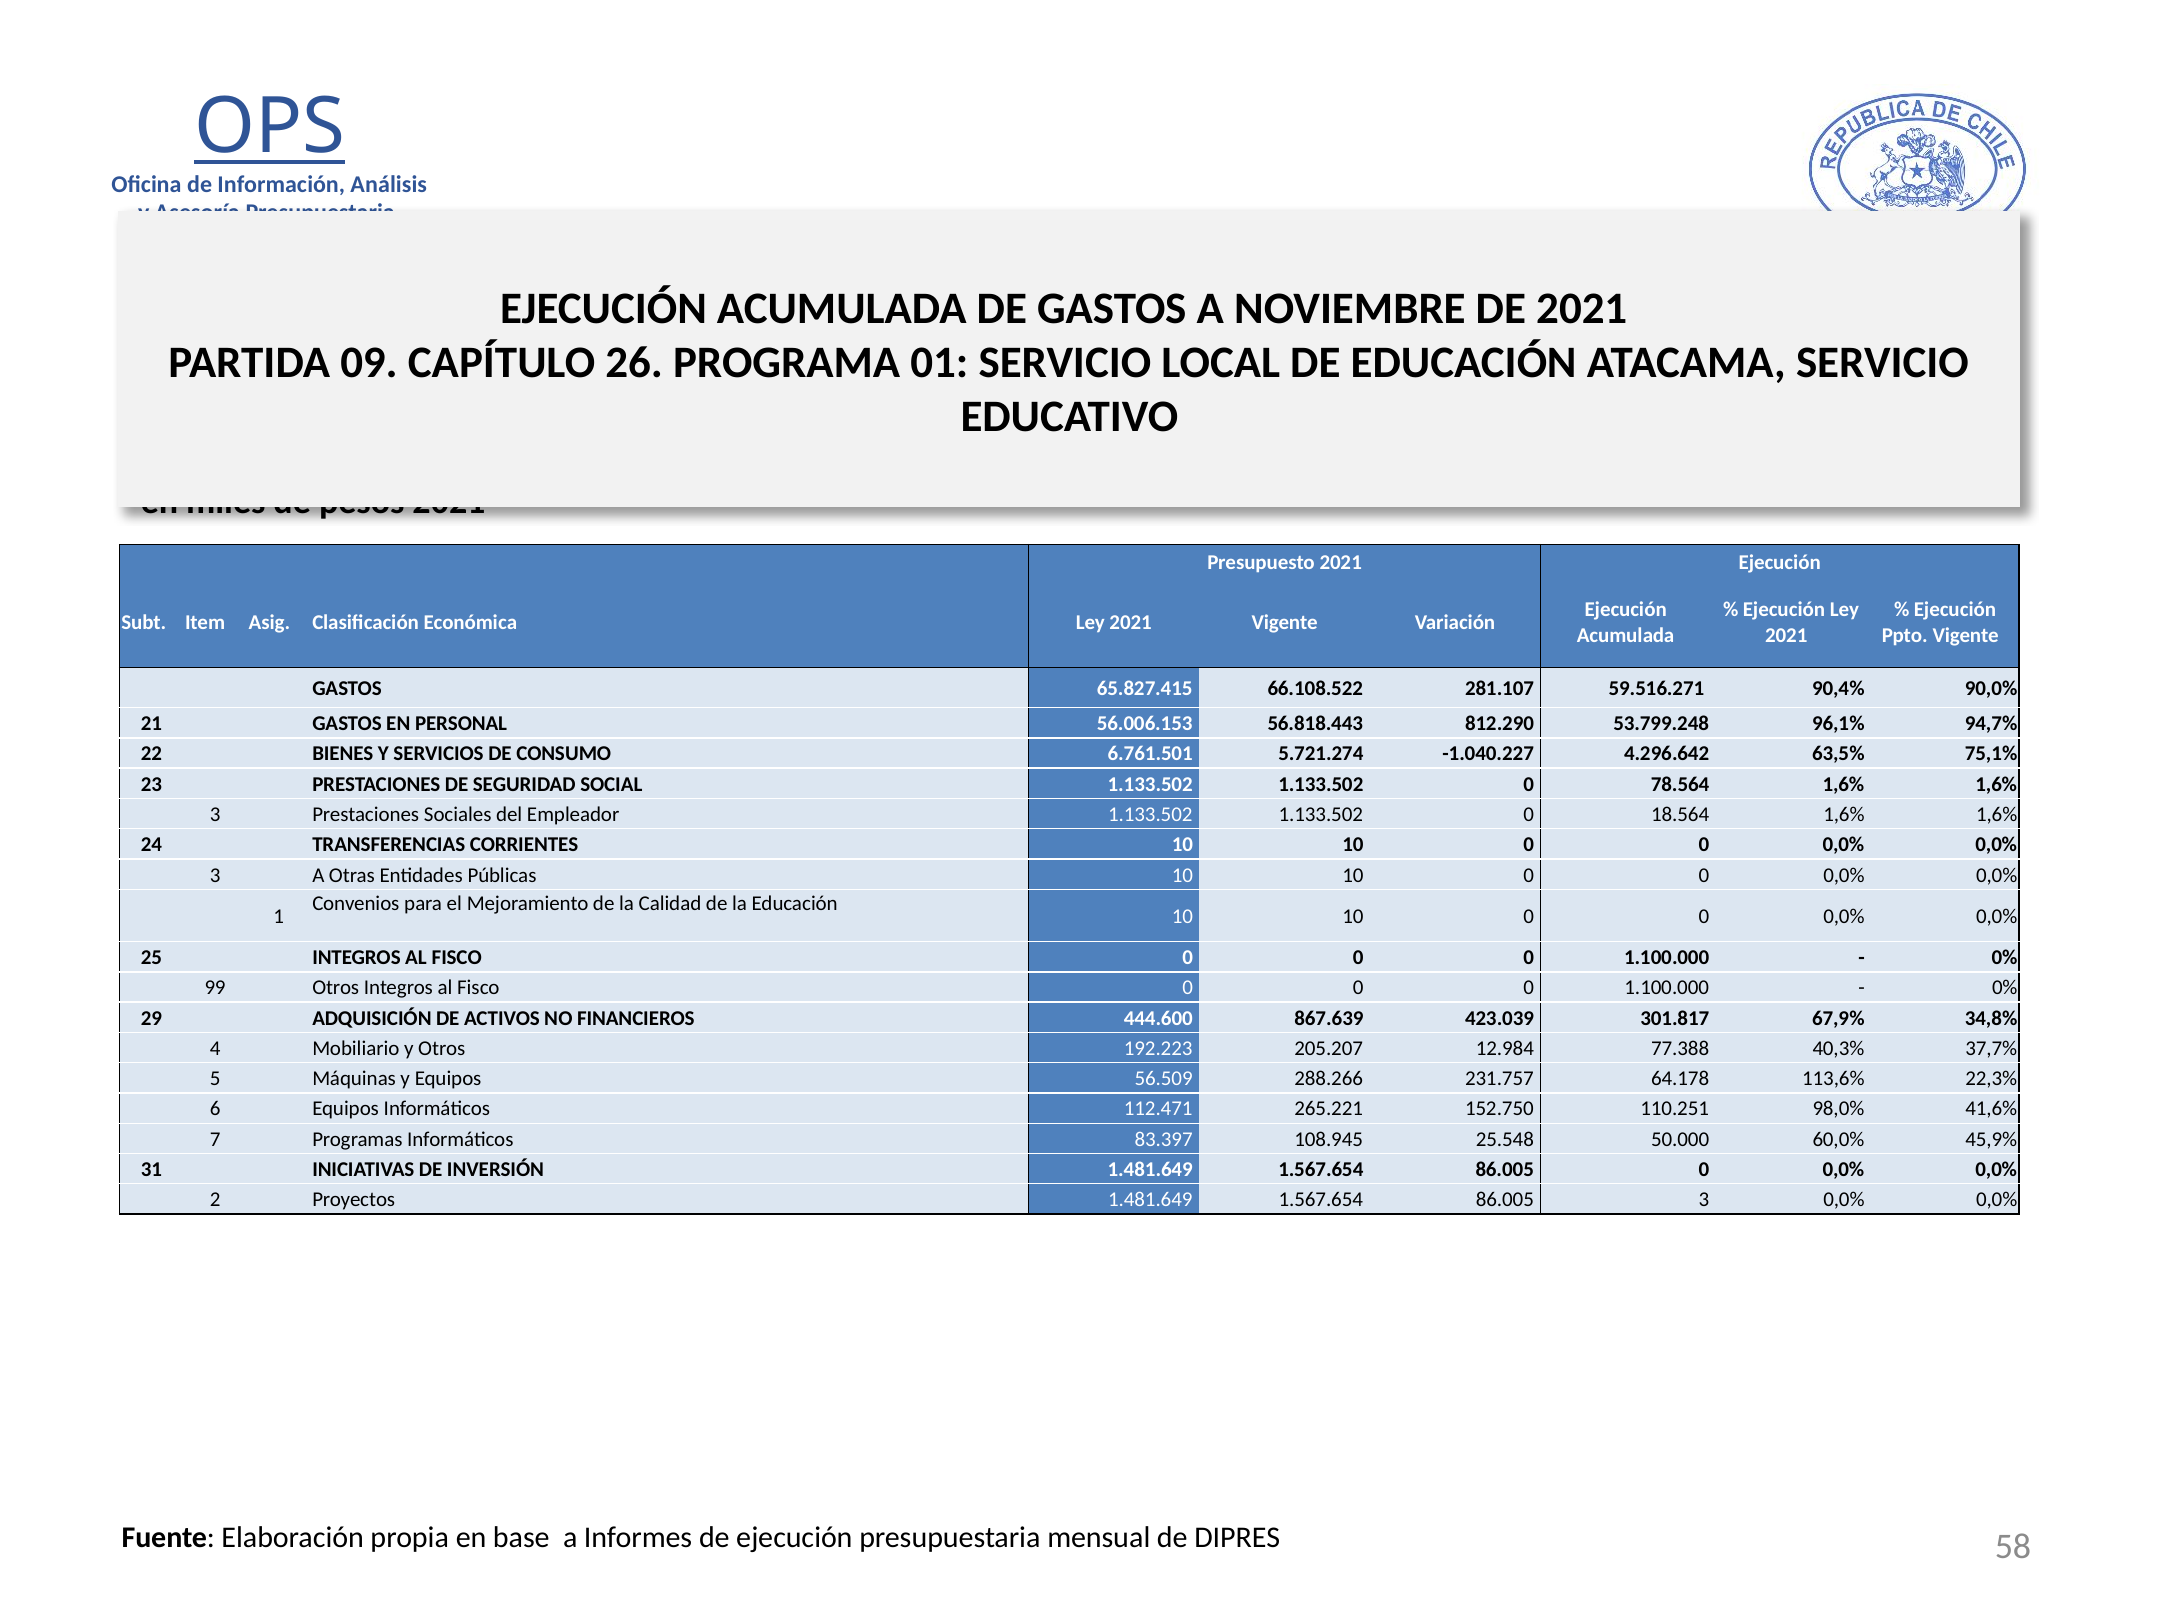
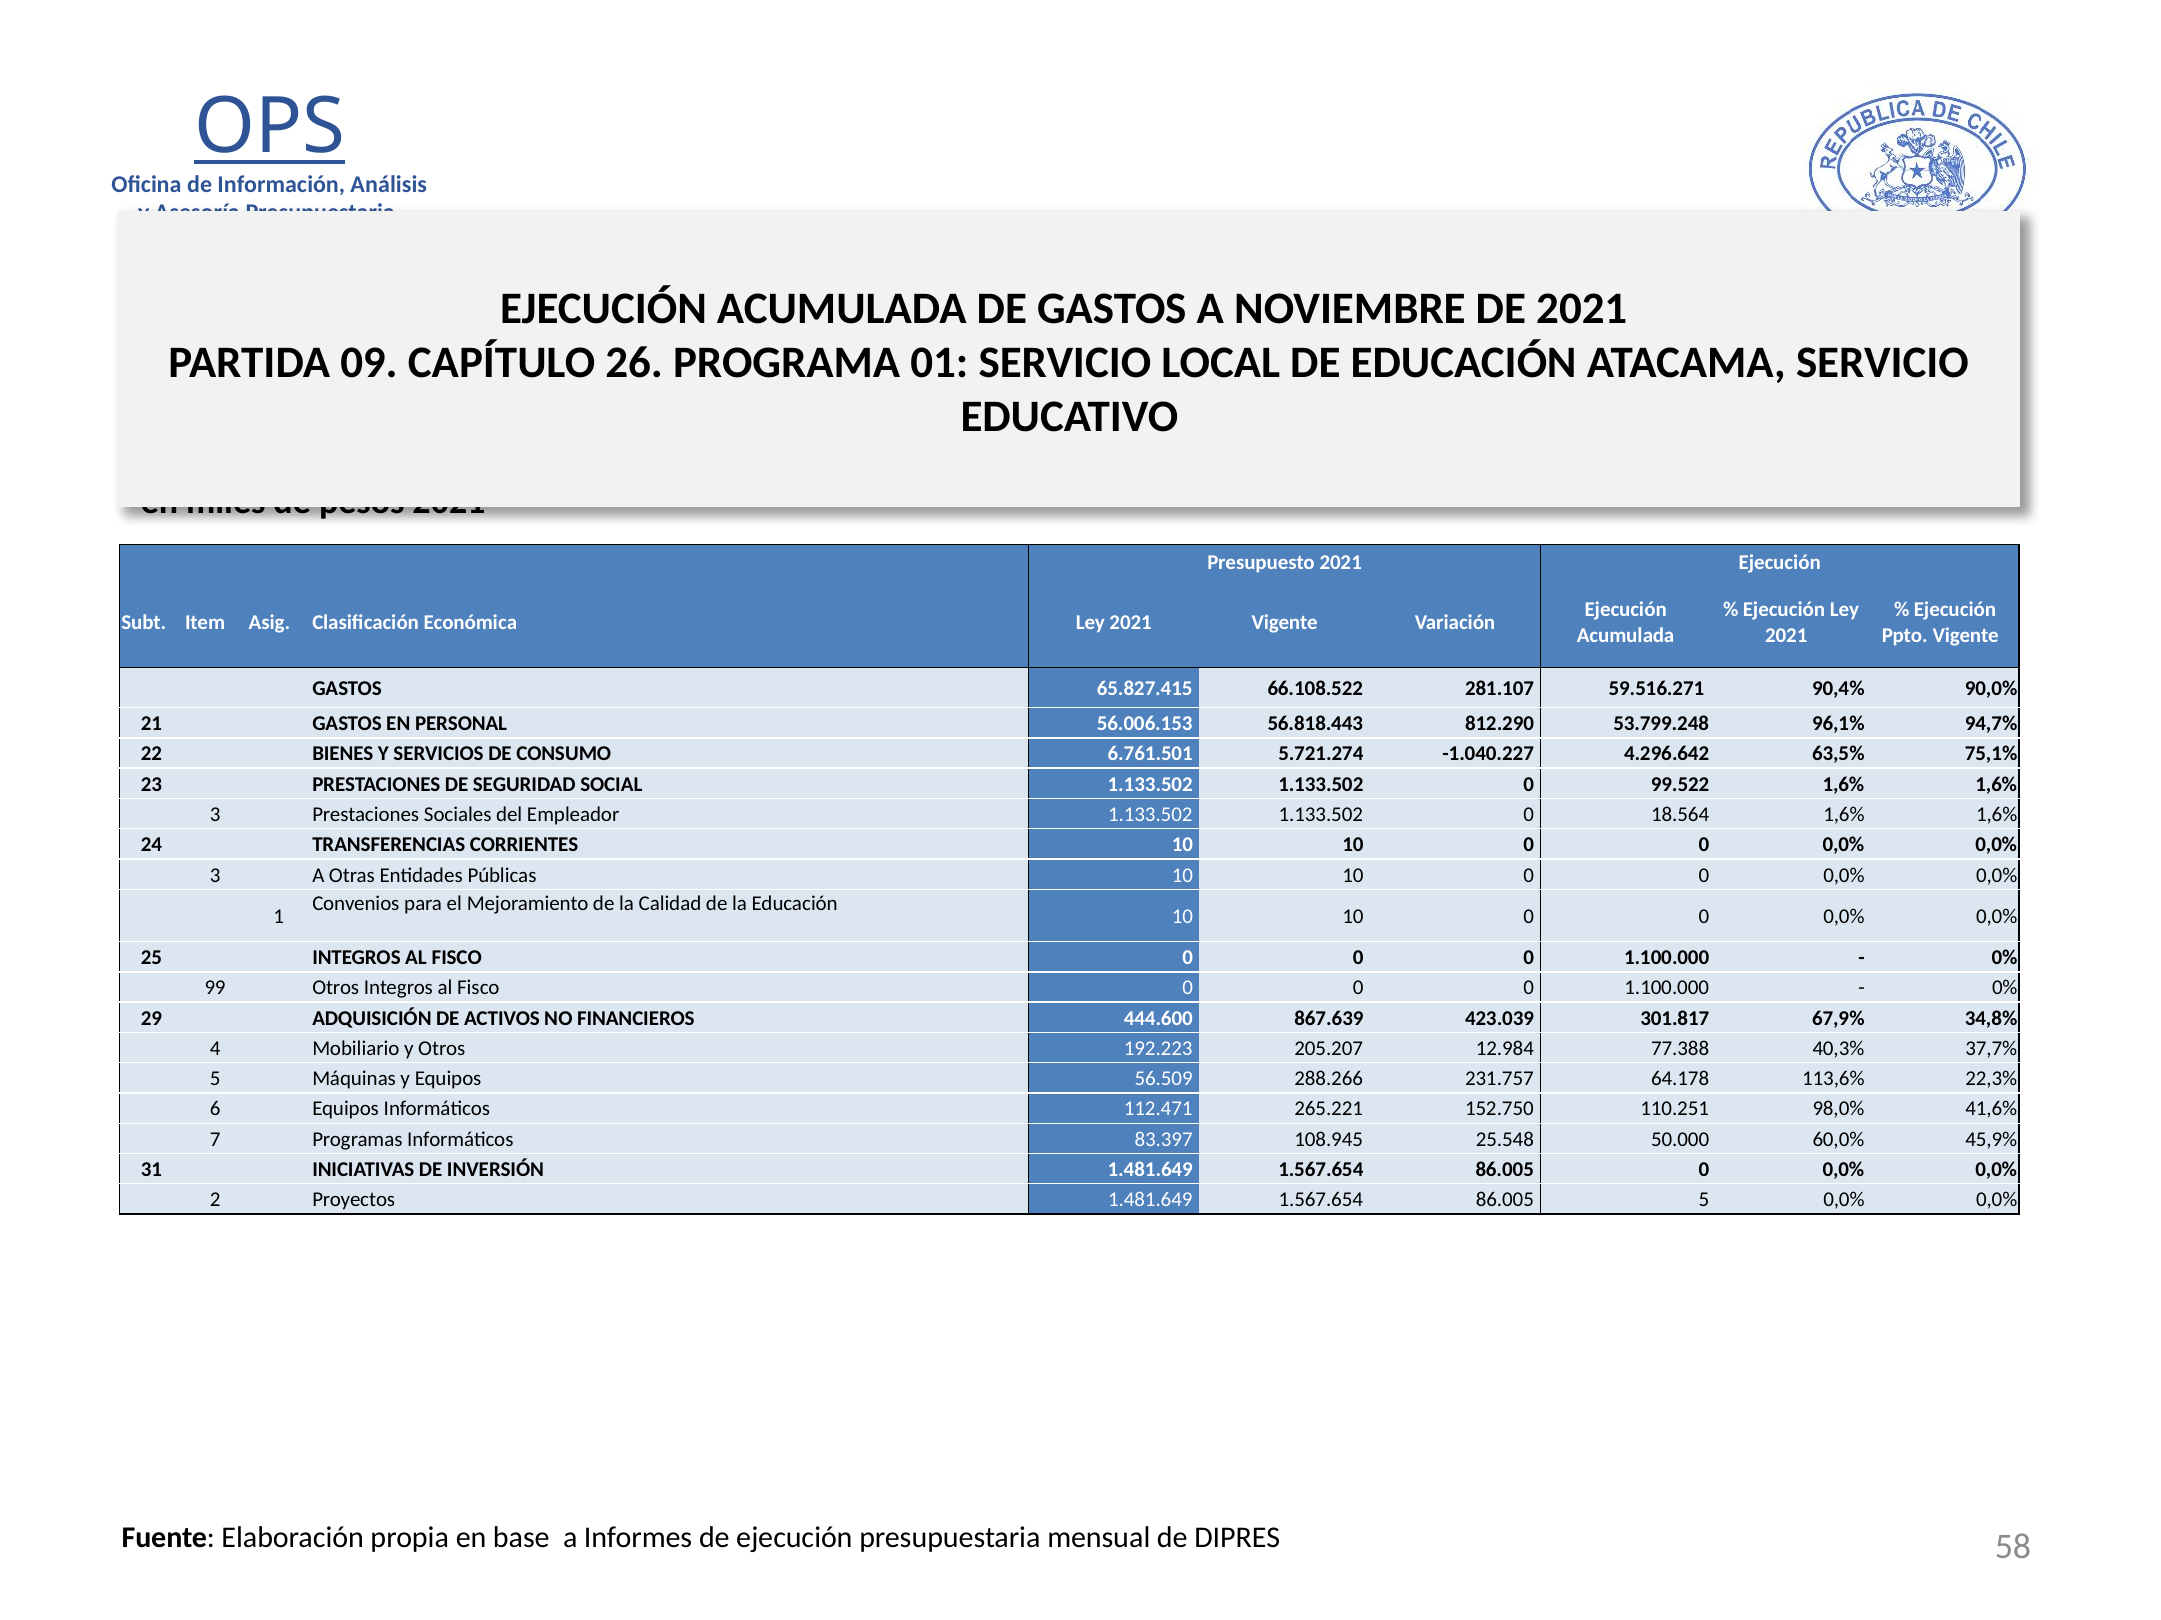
78.564: 78.564 -> 99.522 (1680, 785)
86.005 3: 3 -> 5 (1704, 1200)
